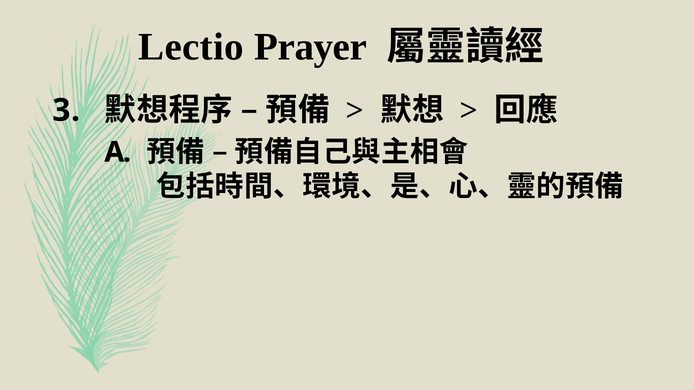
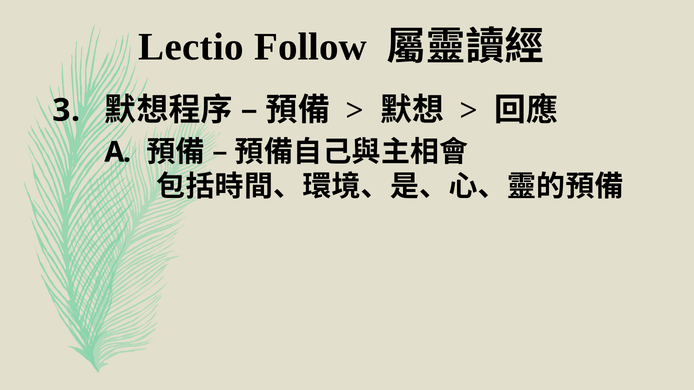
Prayer: Prayer -> Follow (310, 47)
